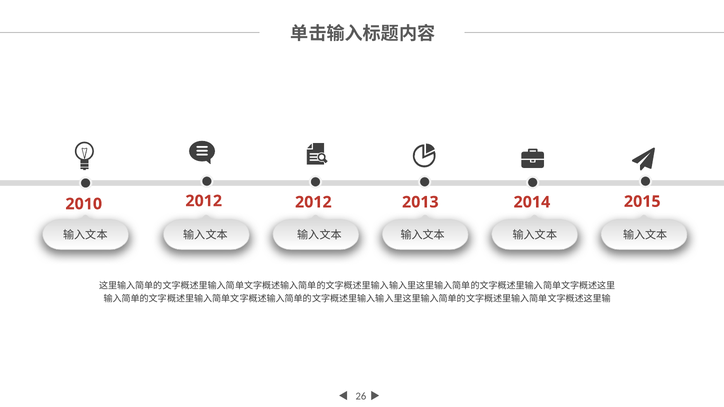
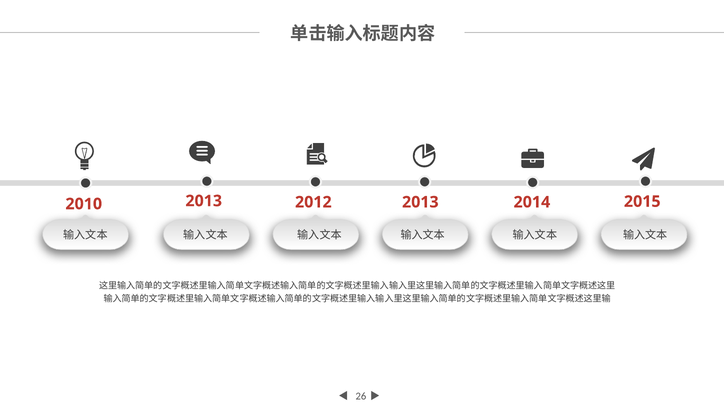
2010 2012: 2012 -> 2013 (204, 201)
